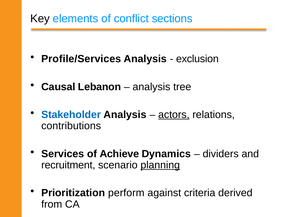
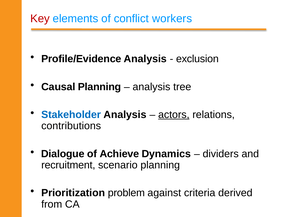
Key colour: black -> red (40, 19)
sections: sections -> workers (172, 19)
Profile/Services: Profile/Services -> Profile/Evidence (81, 59)
Causal Lebanon: Lebanon -> Planning (100, 87)
Services: Services -> Dialogue (63, 154)
planning underline: present -> none (160, 165)
perform: perform -> problem (126, 193)
